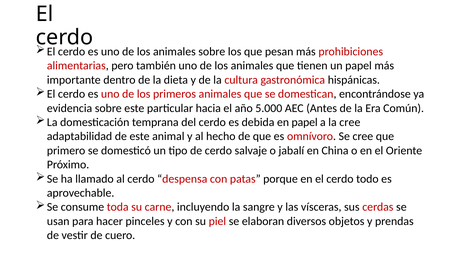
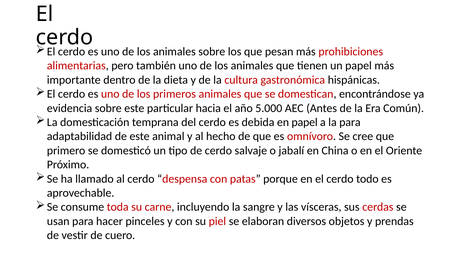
la cree: cree -> para (350, 122)
